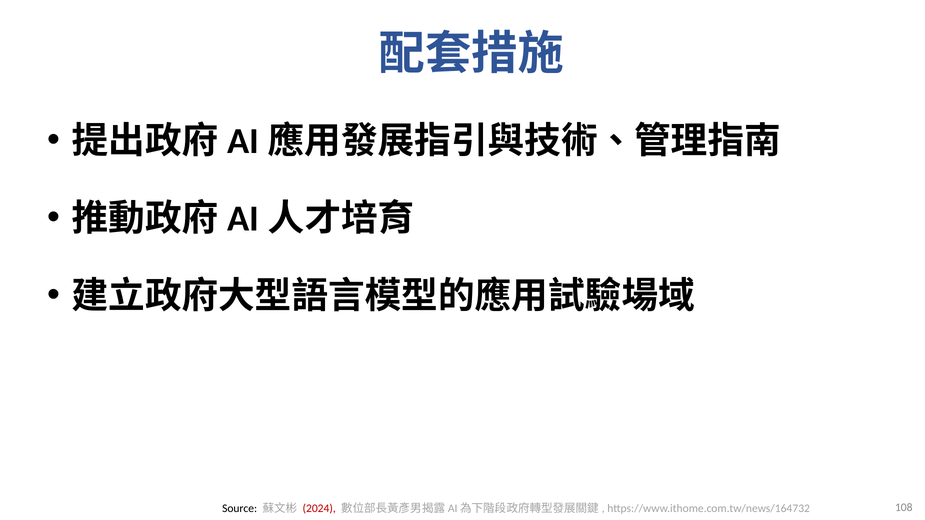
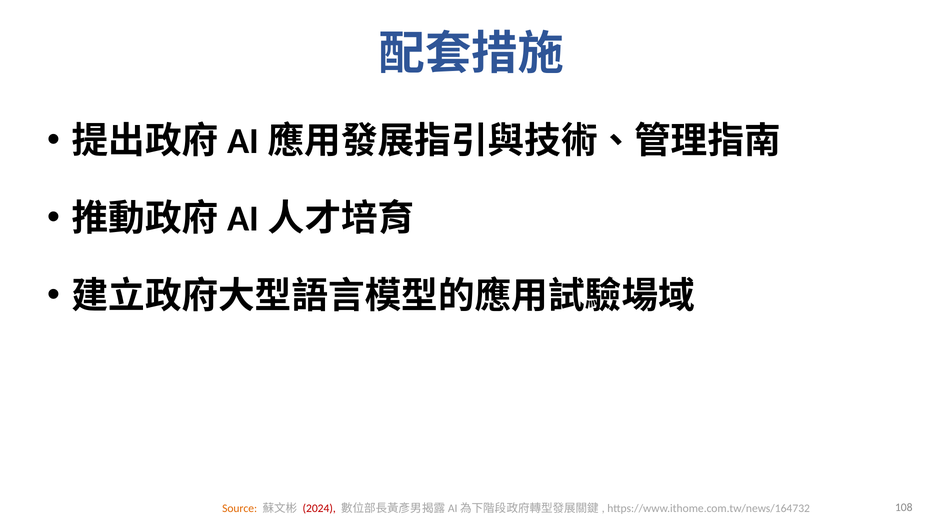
Source colour: black -> orange (240, 509)
